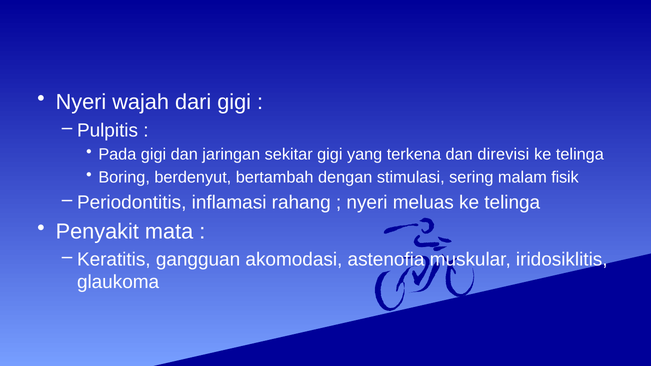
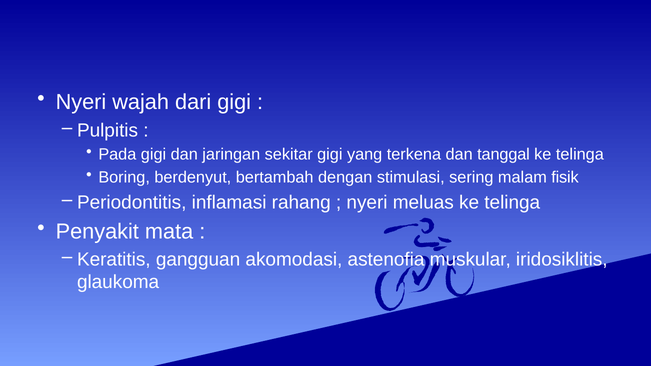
direvisi: direvisi -> tanggal (504, 155)
